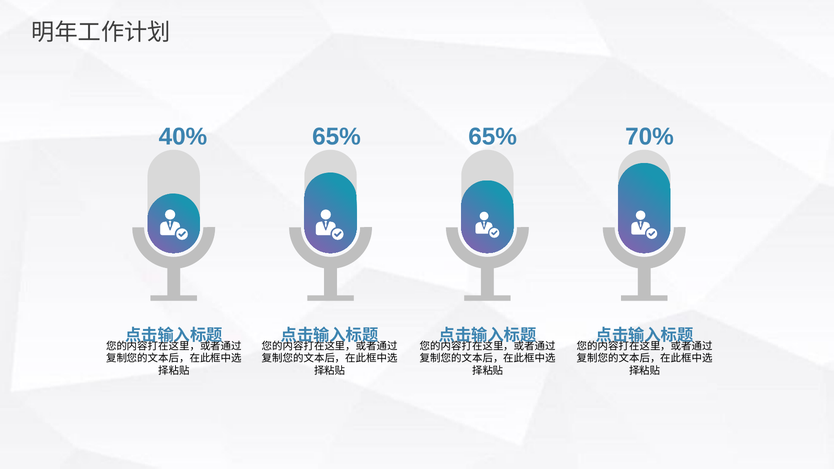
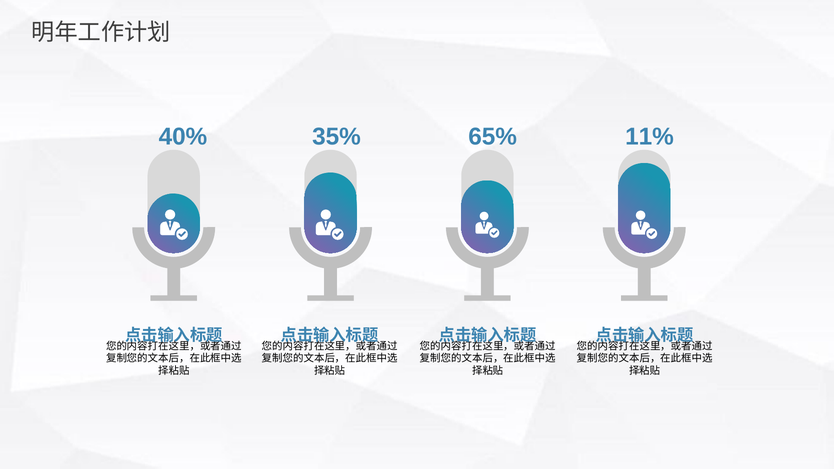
40% 65%: 65% -> 35% (337, 137)
70%: 70% -> 11% (650, 137)
